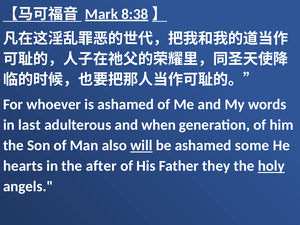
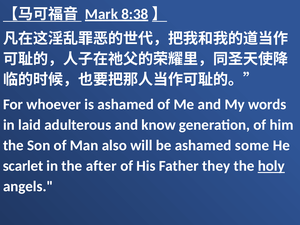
last: last -> laid (30, 125)
when: when -> know (159, 125)
will underline: present -> none (141, 145)
hearts: hearts -> scarlet (23, 166)
